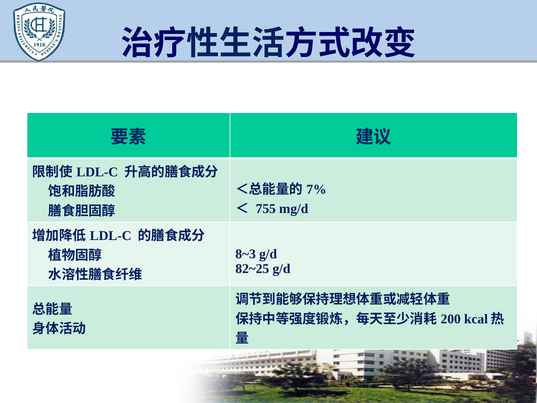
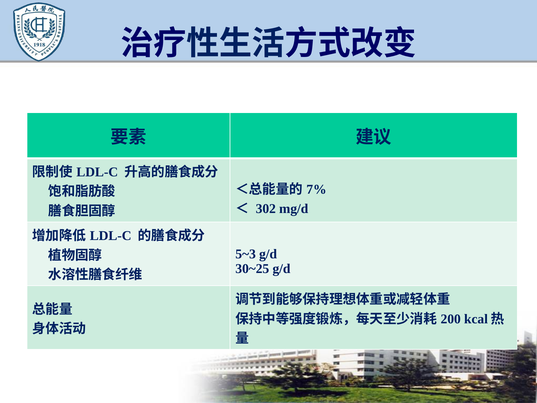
755: 755 -> 302 (266, 209)
8~3: 8~3 -> 5~3 (246, 254)
82~25: 82~25 -> 30~25 (252, 269)
